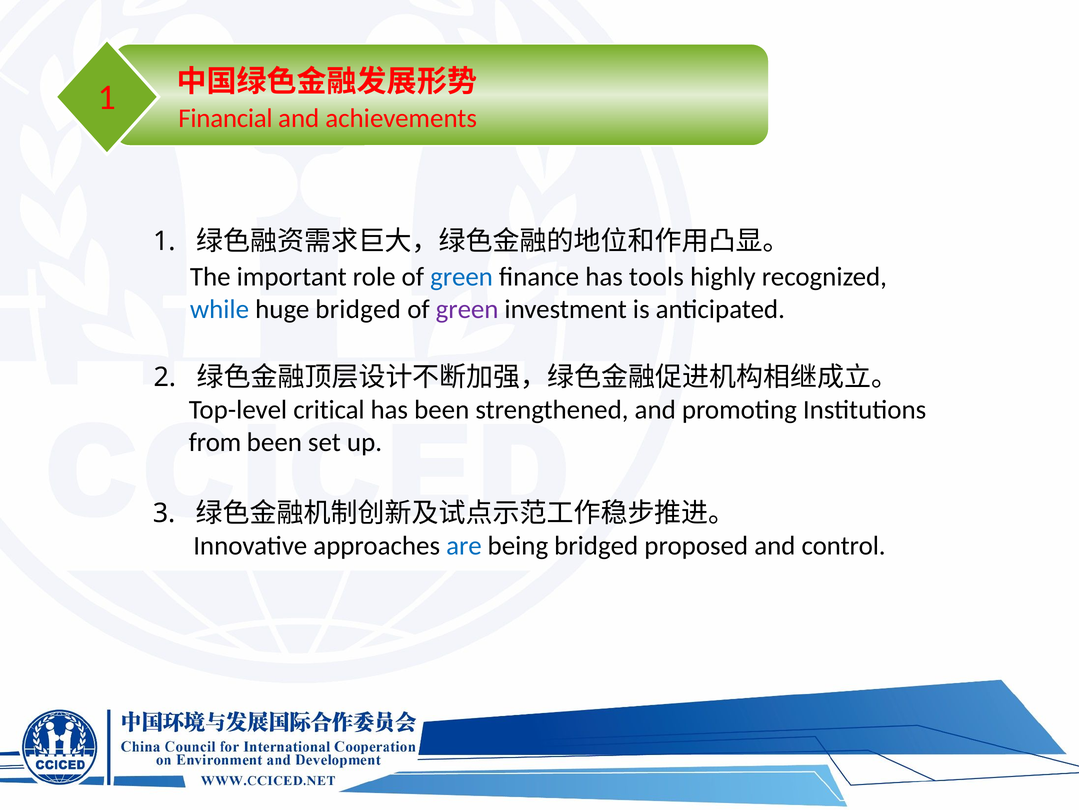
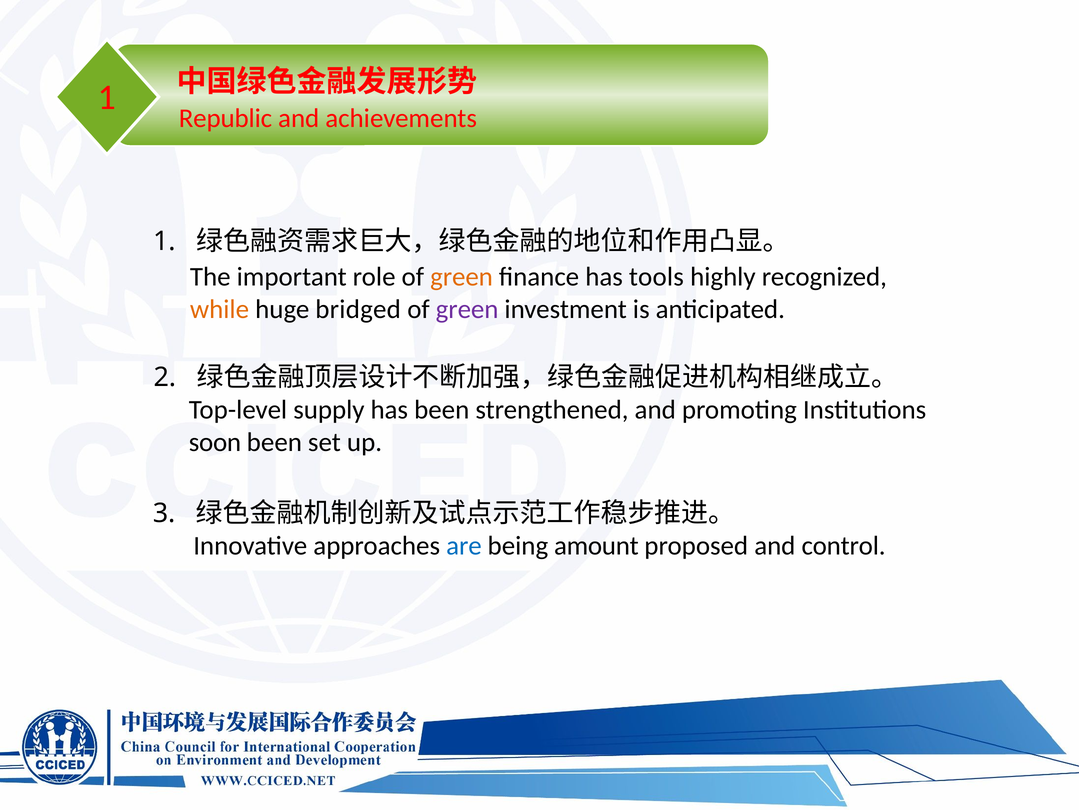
Financial: Financial -> Republic (225, 118)
green colour: blue -> orange (462, 277)
while colour: blue -> orange (220, 309)
critical: critical -> supply (329, 409)
from: from -> soon (215, 442)
being bridged: bridged -> amount (596, 545)
